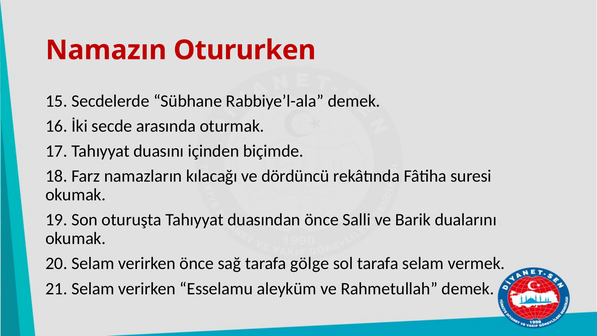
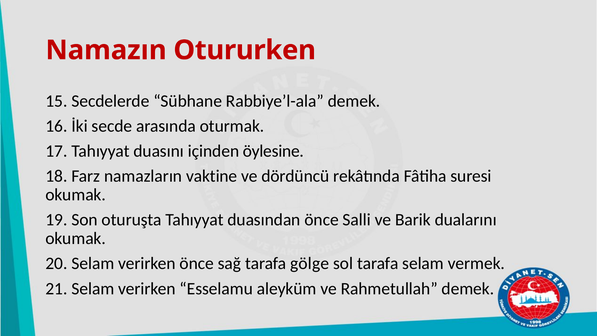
biçimde: biçimde -> öylesine (273, 151)
kılacağı: kılacağı -> vaktine (212, 176)
